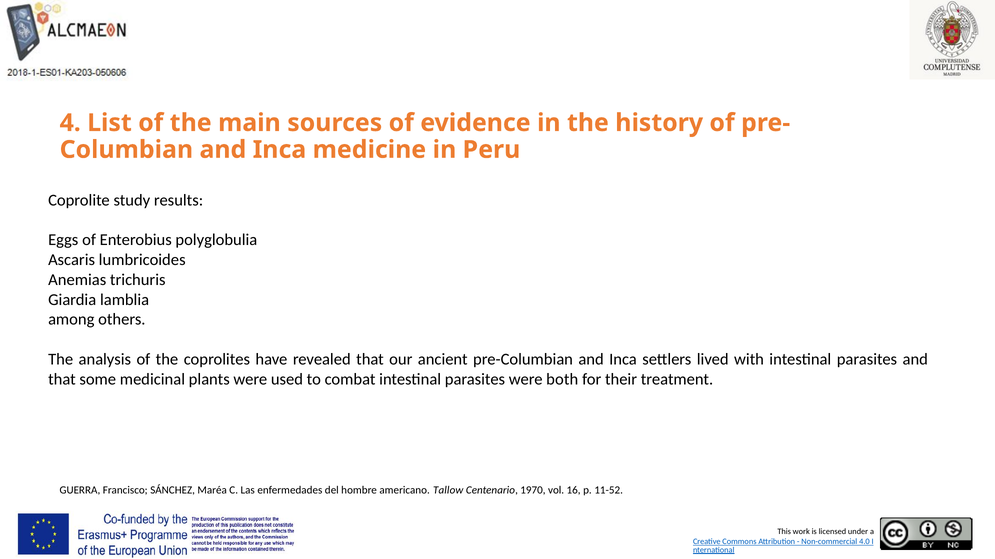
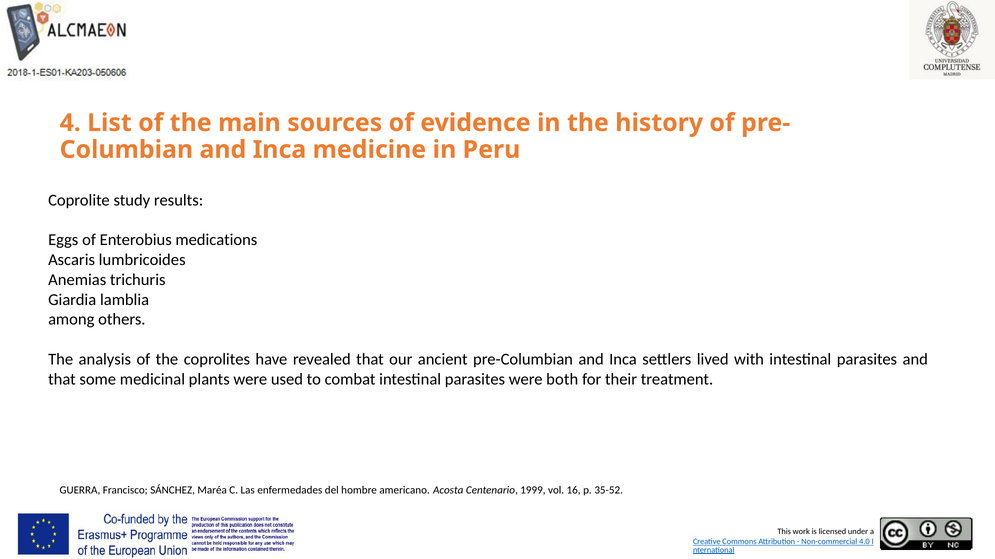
polyglobulia: polyglobulia -> medications (216, 240)
Tallow: Tallow -> Acosta (448, 491)
1970: 1970 -> 1999 (533, 491)
11-52: 11-52 -> 35-52 (609, 491)
